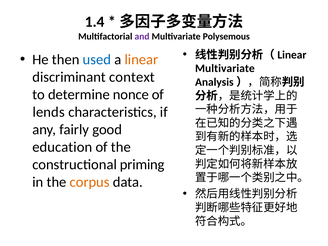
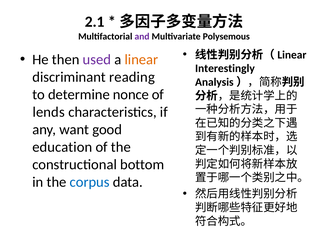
1.4: 1.4 -> 2.1 (95, 22)
used colour: blue -> purple (97, 60)
Multivariate: Multivariate -> Interestingly (225, 68)
context: context -> reading (132, 77)
fairly: fairly -> want (74, 130)
priming: priming -> bottom (142, 165)
corpus colour: orange -> blue (90, 182)
